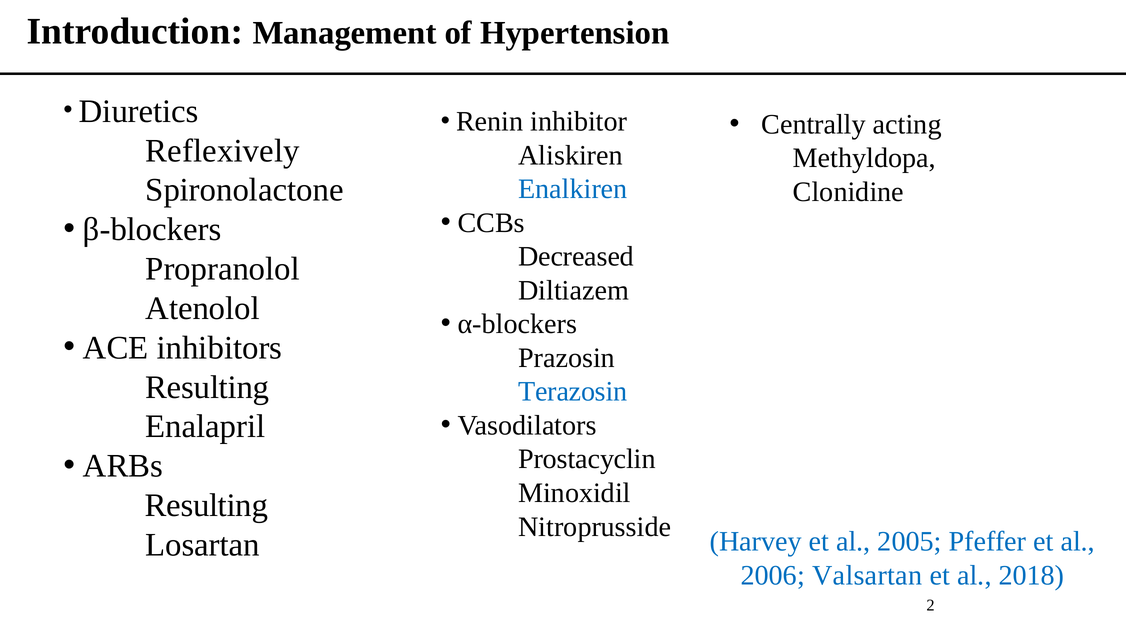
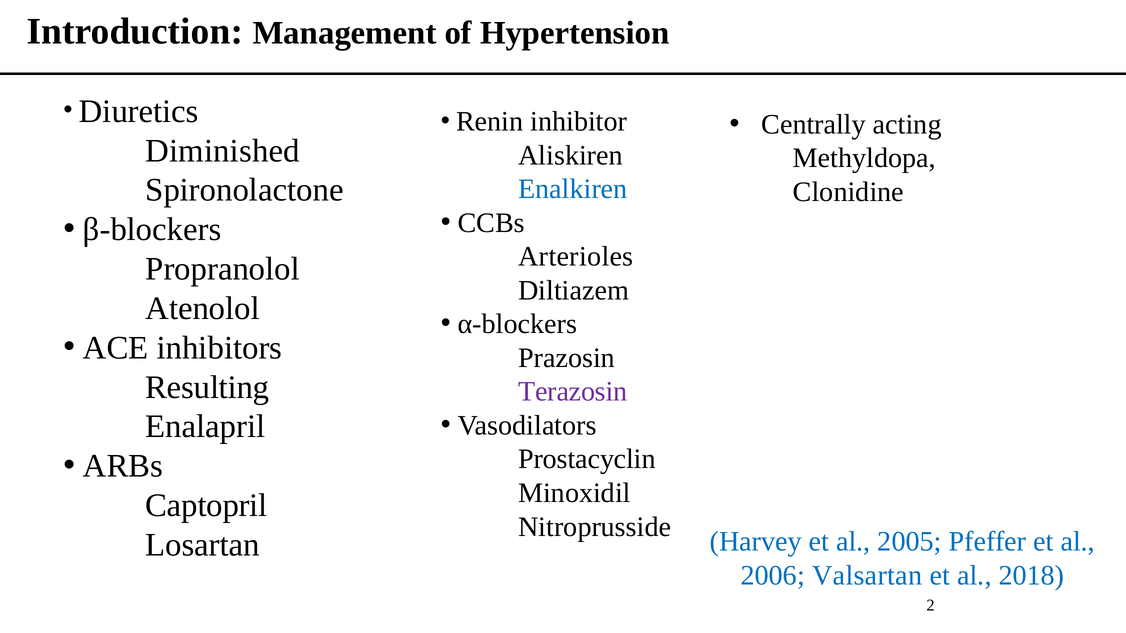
Reflexively: Reflexively -> Diminished (223, 151)
Decreased: Decreased -> Arterioles (576, 257)
Terazosin colour: blue -> purple (573, 392)
Resulting: Resulting -> Captopril (206, 506)
